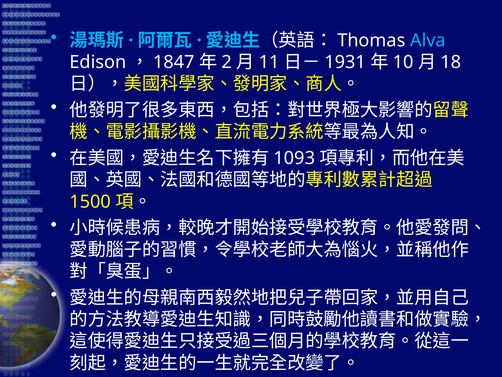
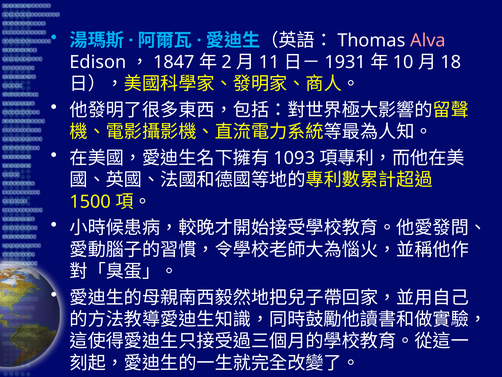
Alva colour: light blue -> pink (428, 40)
